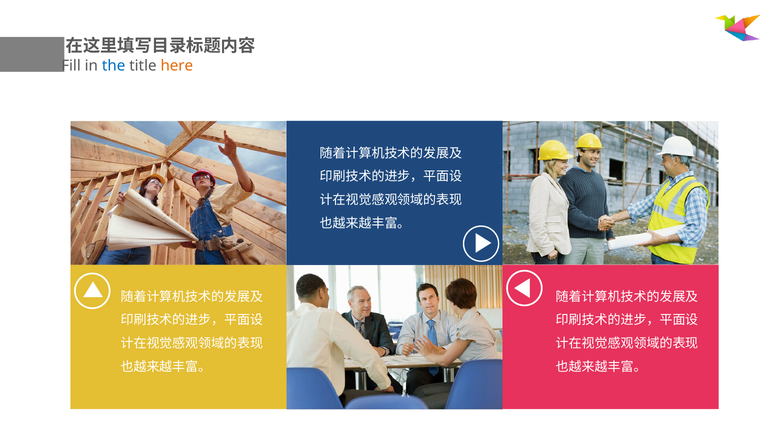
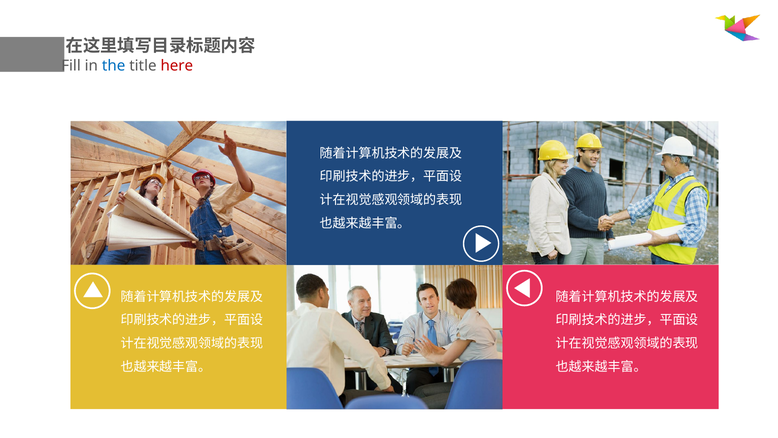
here colour: orange -> red (177, 66)
